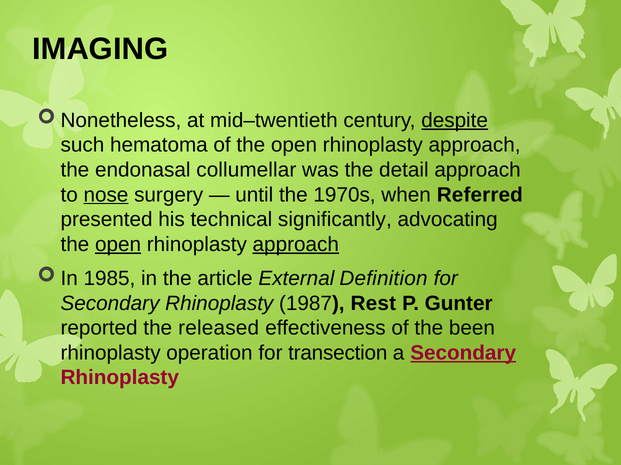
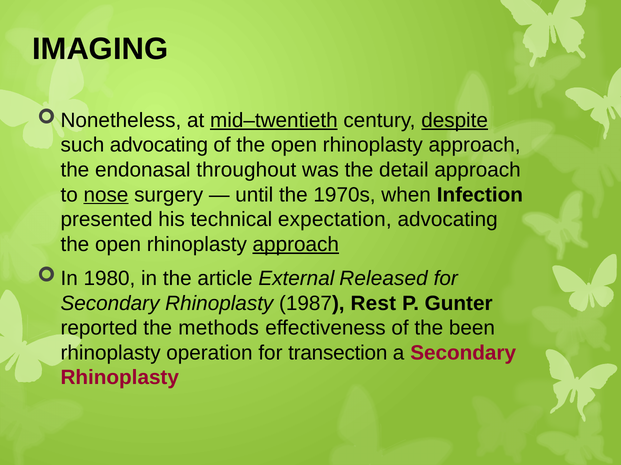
mid–twentieth underline: none -> present (274, 120)
such hematoma: hematoma -> advocating (159, 145)
collumellar: collumellar -> throughout (246, 170)
Referred: Referred -> Infection (480, 195)
significantly: significantly -> expectation (335, 220)
open underline: present -> none (118, 245)
1985: 1985 -> 1980 (109, 279)
Definition: Definition -> Released (384, 279)
released: released -> methods (219, 329)
Secondary underline: present -> none (463, 353)
